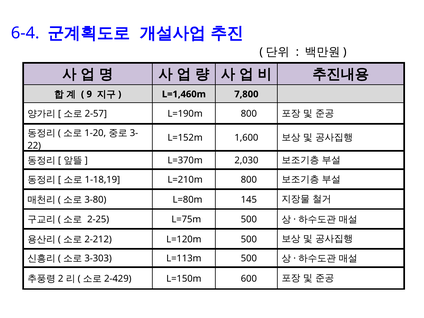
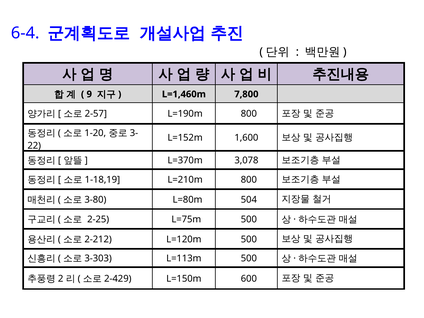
2,030: 2,030 -> 3,078 (246, 161)
145: 145 -> 504 (249, 200)
